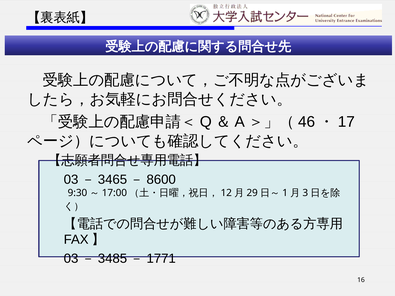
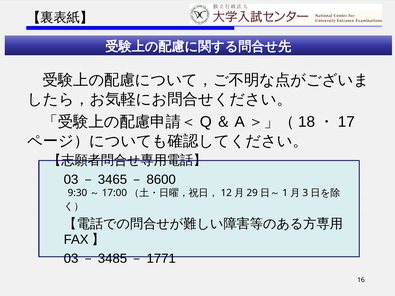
46: 46 -> 18 (307, 122)
